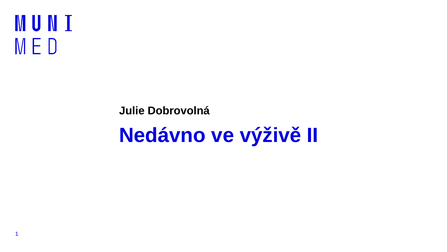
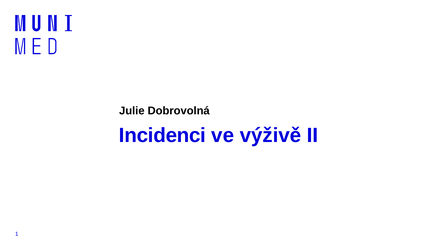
Nedávno: Nedávno -> Incidenci (162, 135)
